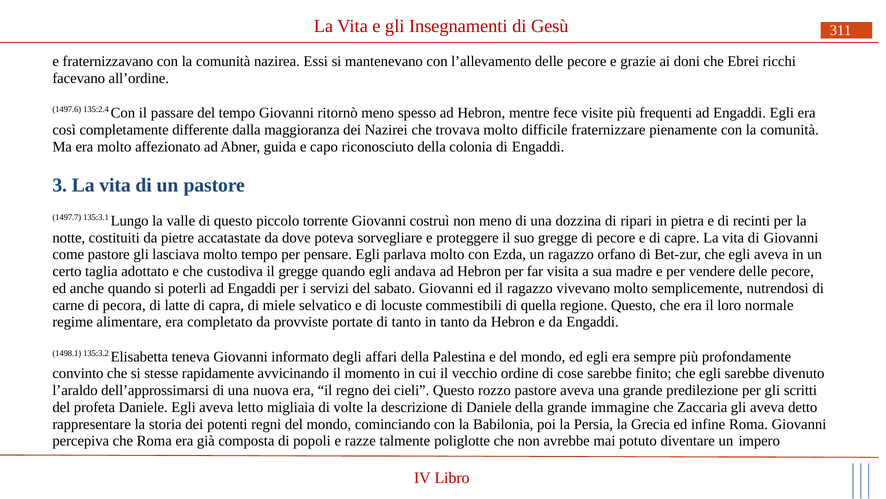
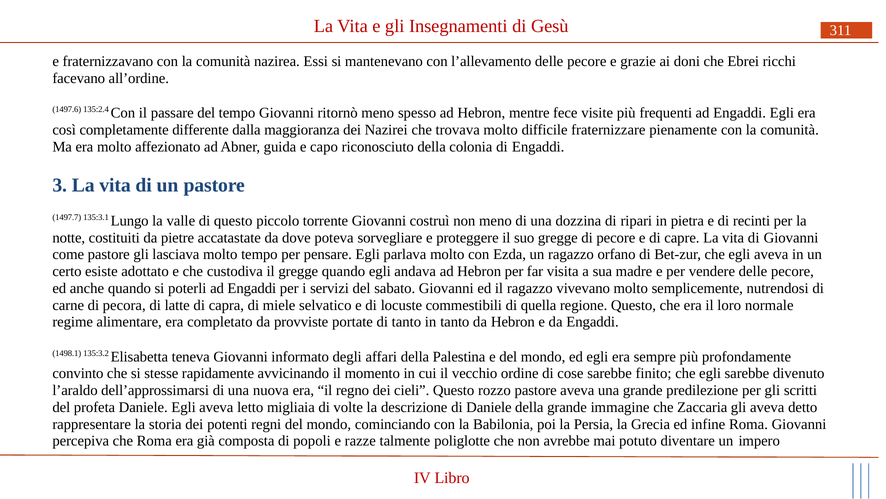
taglia: taglia -> esiste (101, 271)
